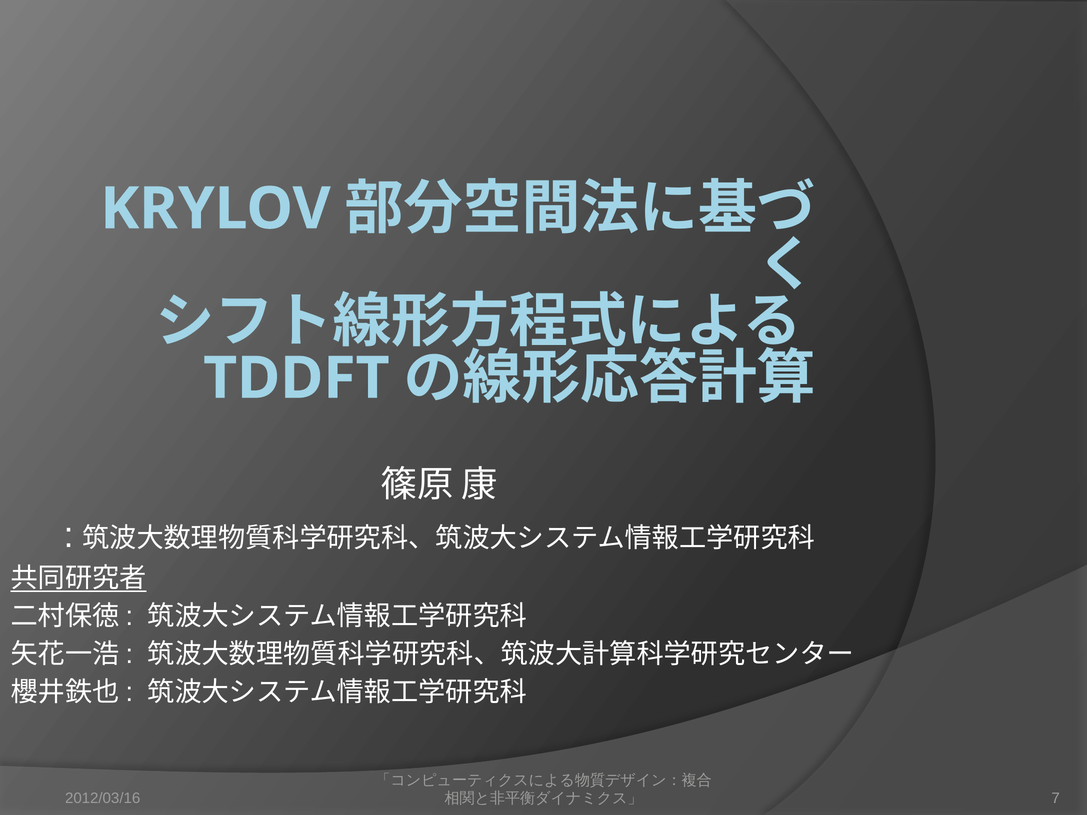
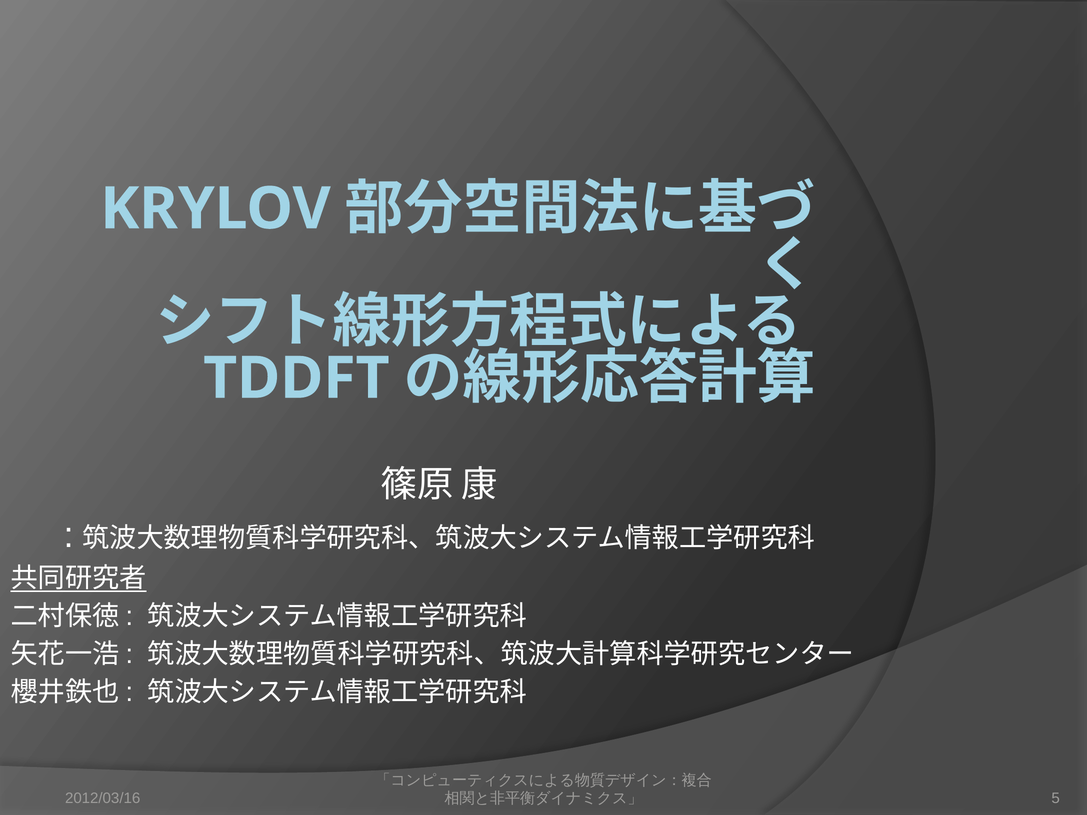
7: 7 -> 5 (1056, 799)
